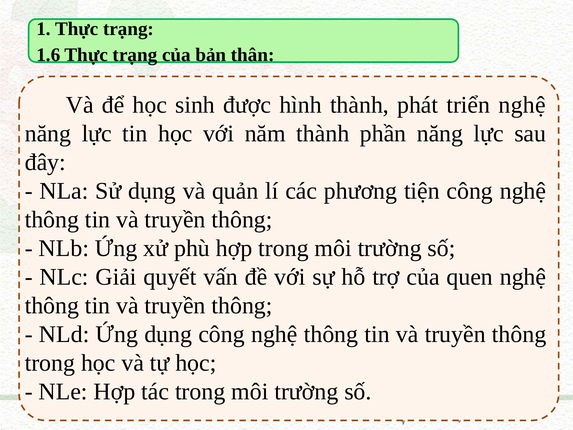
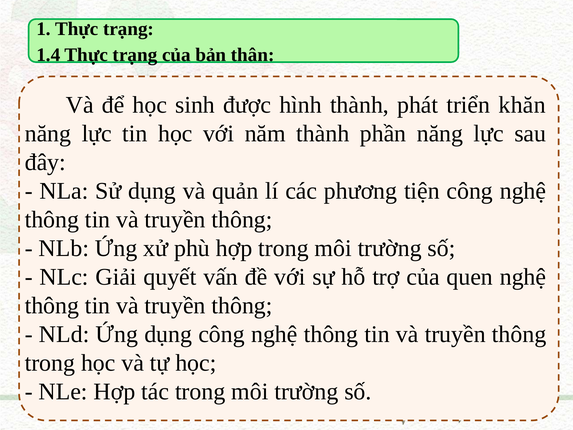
1.6: 1.6 -> 1.4 (48, 55)
triển nghệ: nghệ -> khăn (522, 105)
